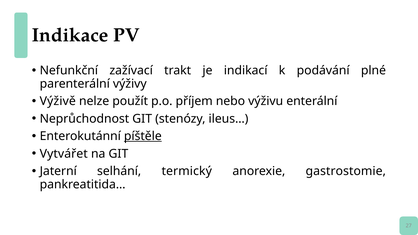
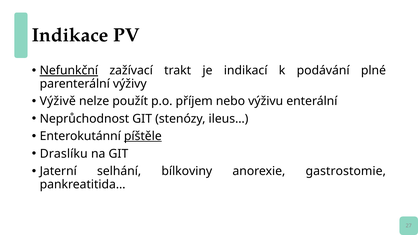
Nefunkční underline: none -> present (69, 71)
Vytvářet: Vytvářet -> Draslíku (64, 154)
termický: termický -> bílkoviny (187, 171)
